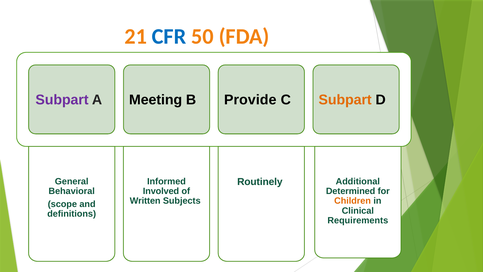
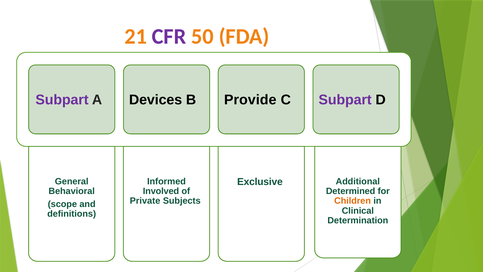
CFR colour: blue -> purple (169, 37)
Meeting: Meeting -> Devices (156, 100)
Subpart colour: orange -> purple (345, 100)
Routinely: Routinely -> Exclusive (260, 182)
Written: Written -> Private (145, 201)
Requirements: Requirements -> Determination (358, 220)
